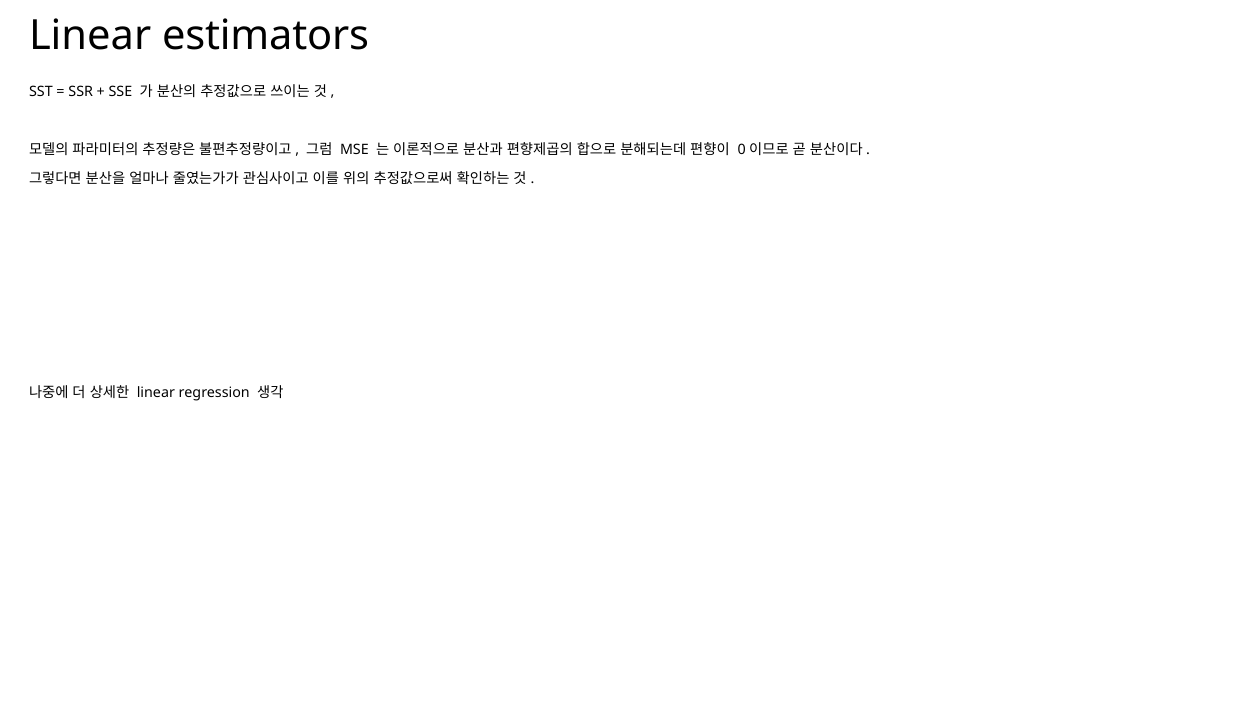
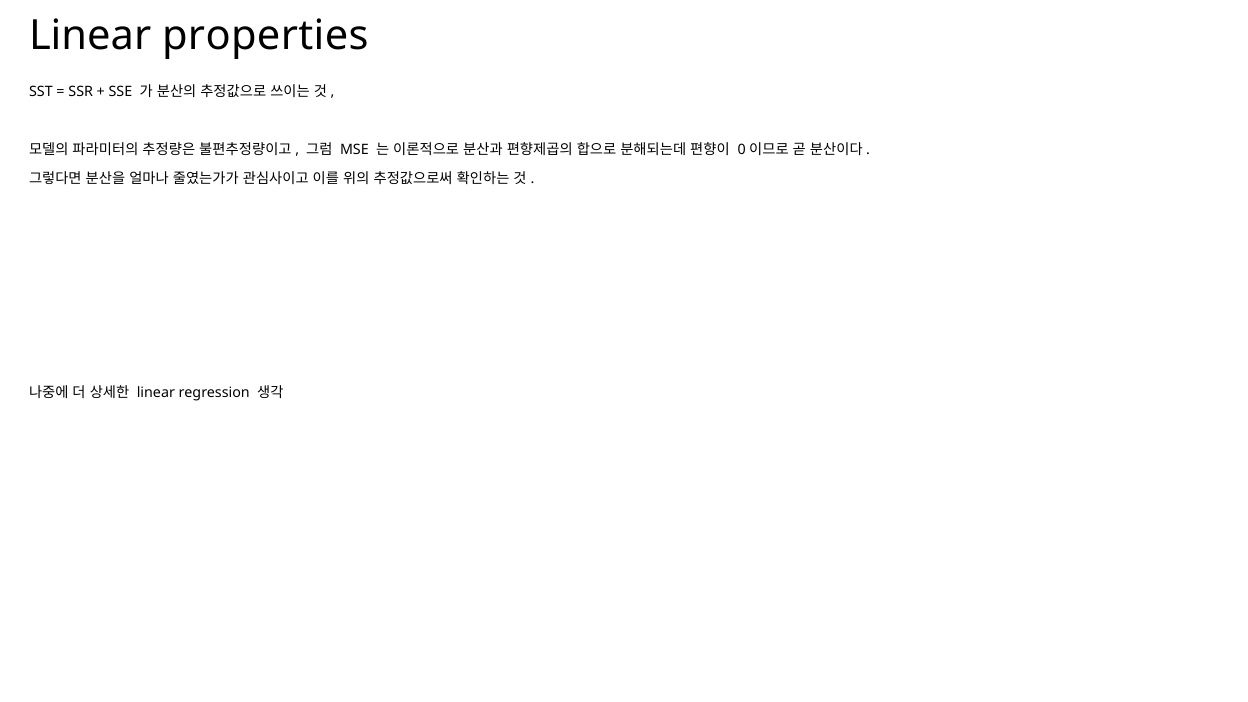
estimators: estimators -> properties (265, 36)
